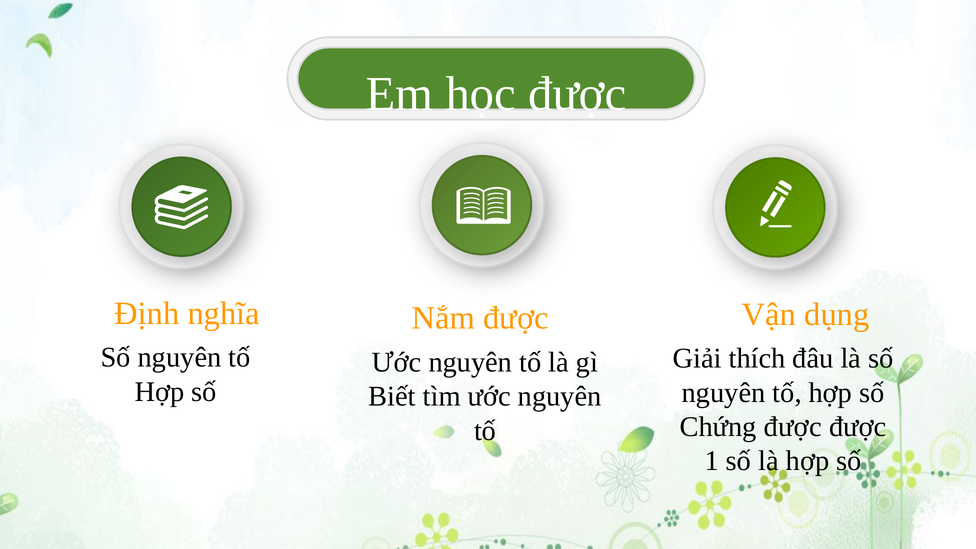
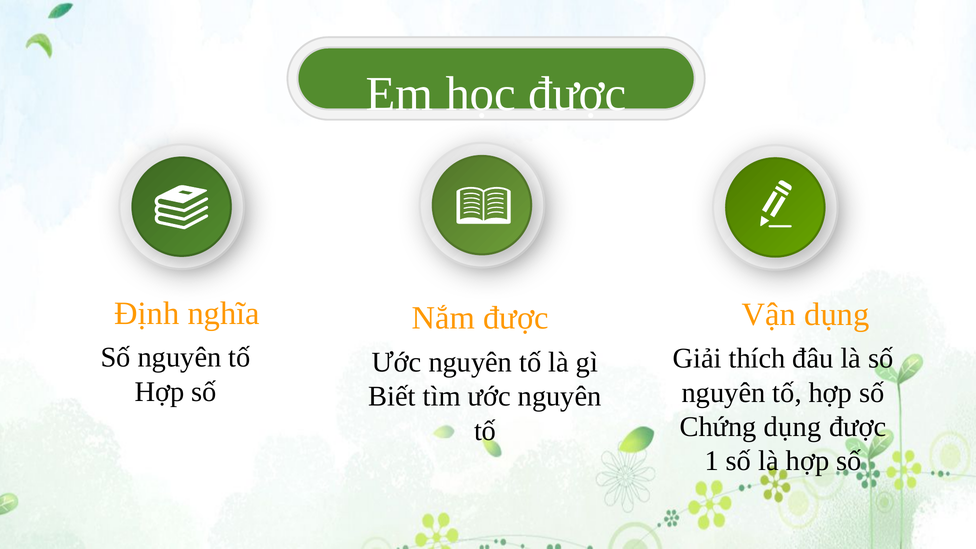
Chứng được: được -> dụng (793, 427)
